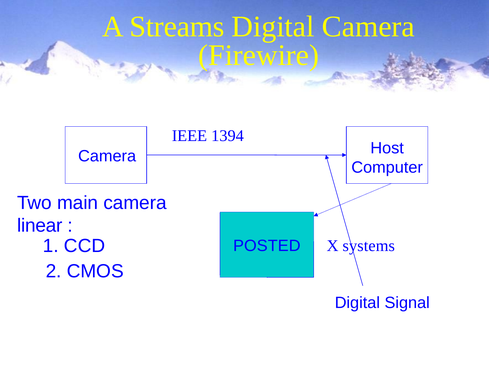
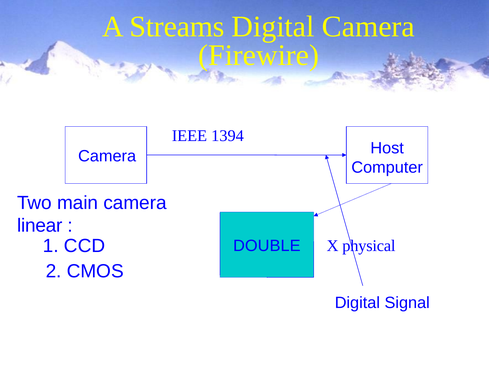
POSTED: POSTED -> DOUBLE (267, 246)
systems: systems -> physical (369, 246)
